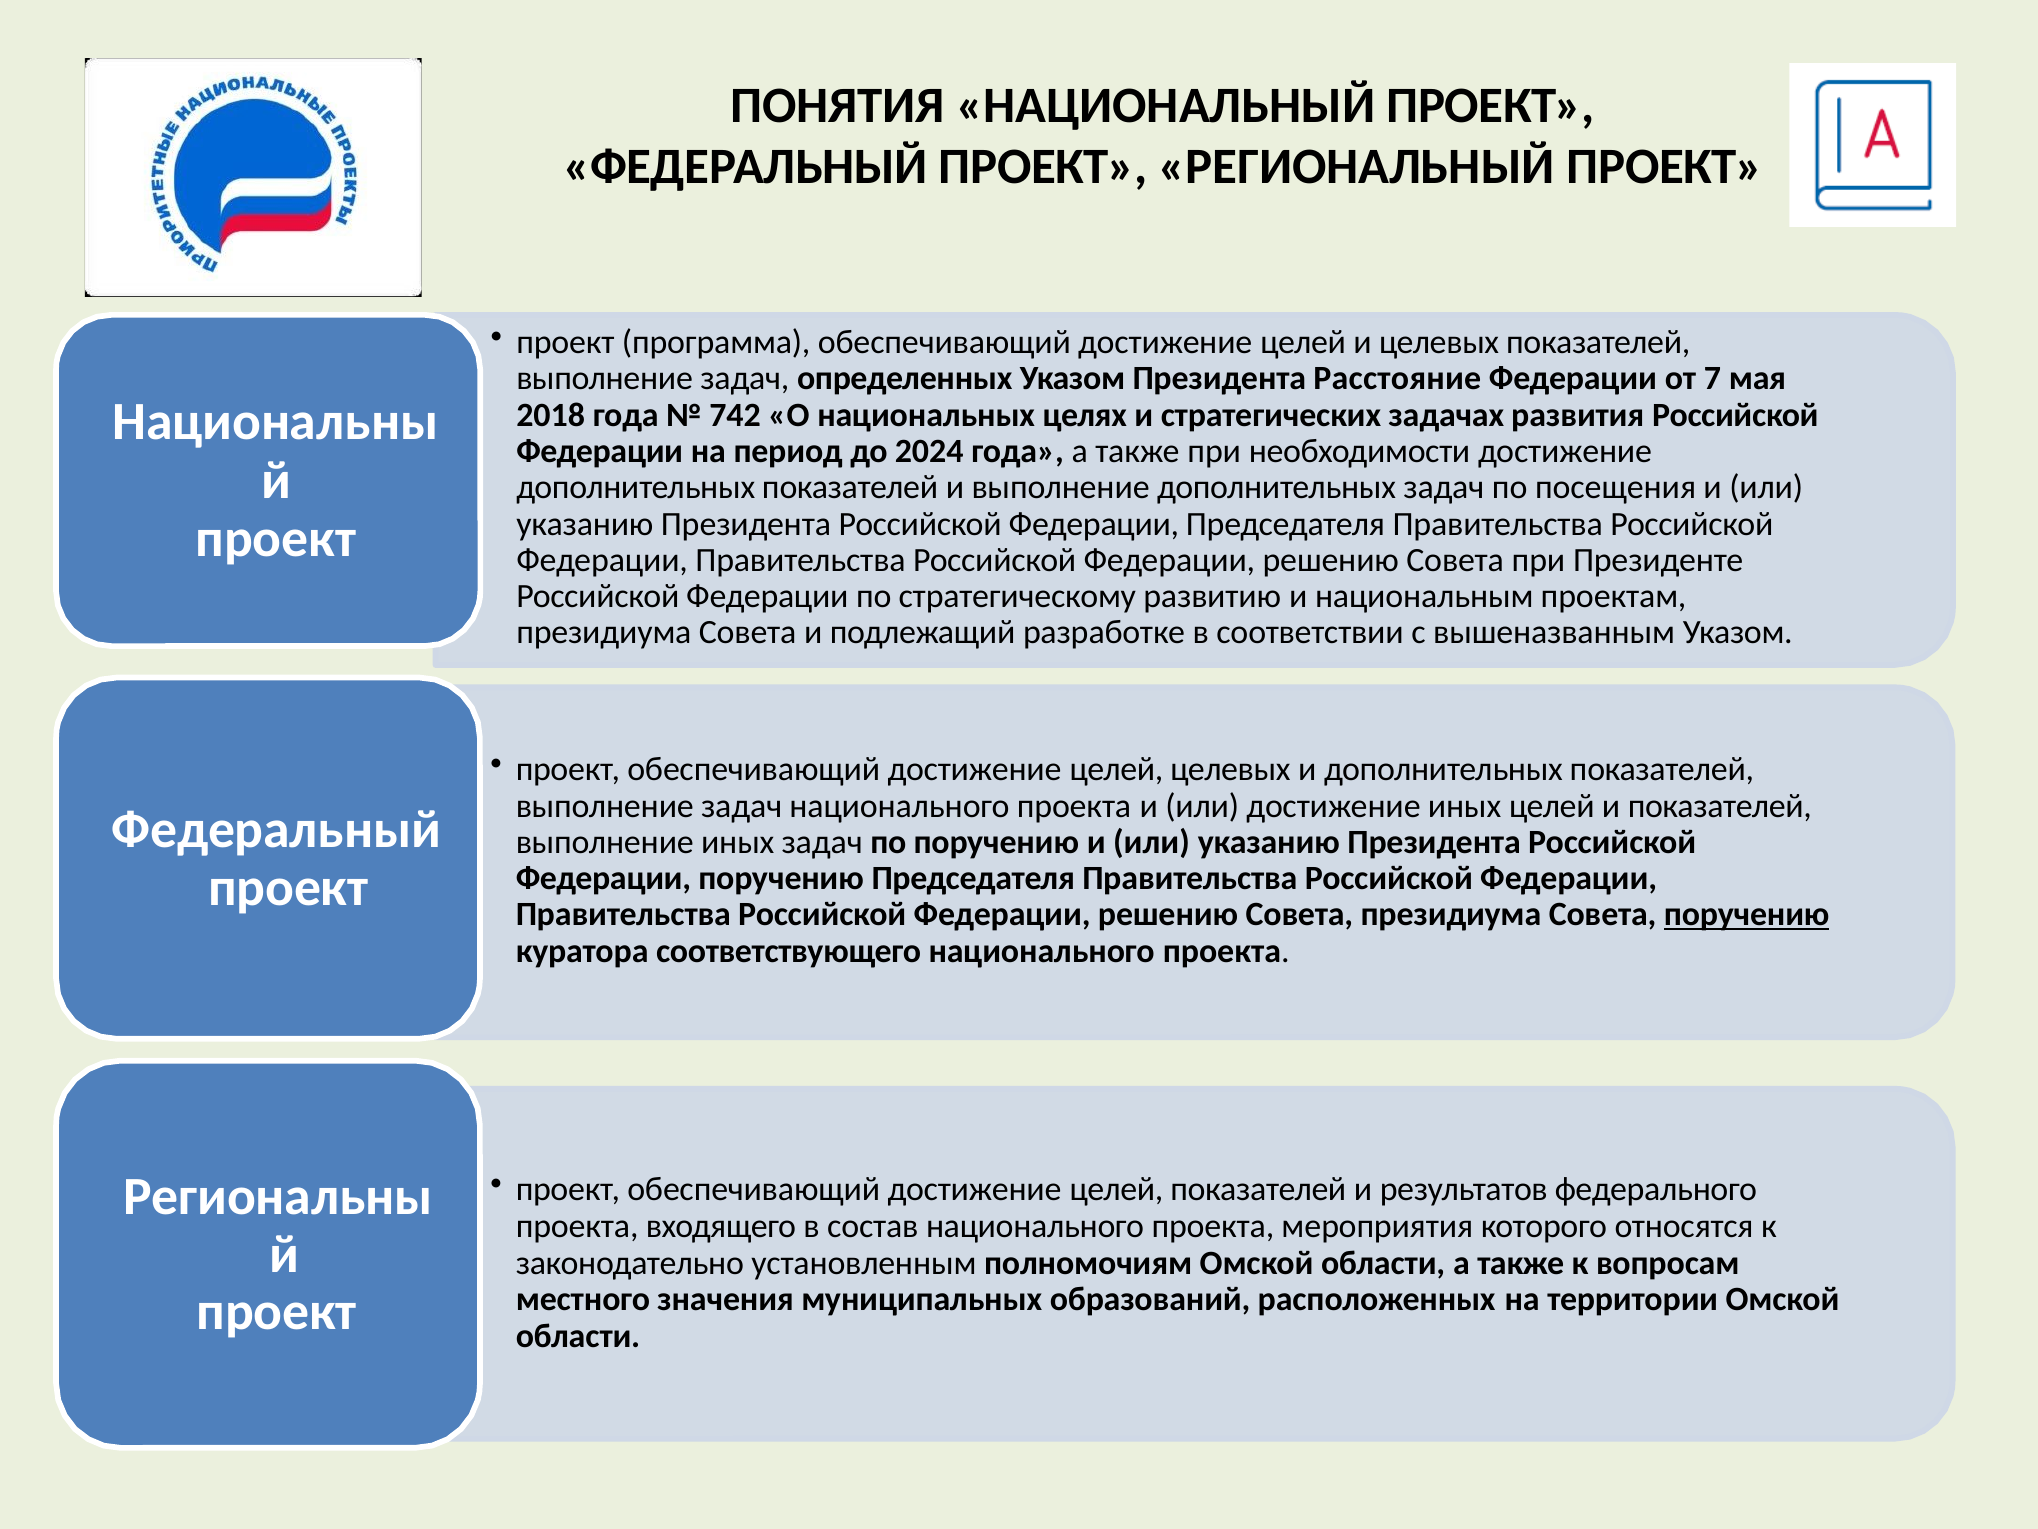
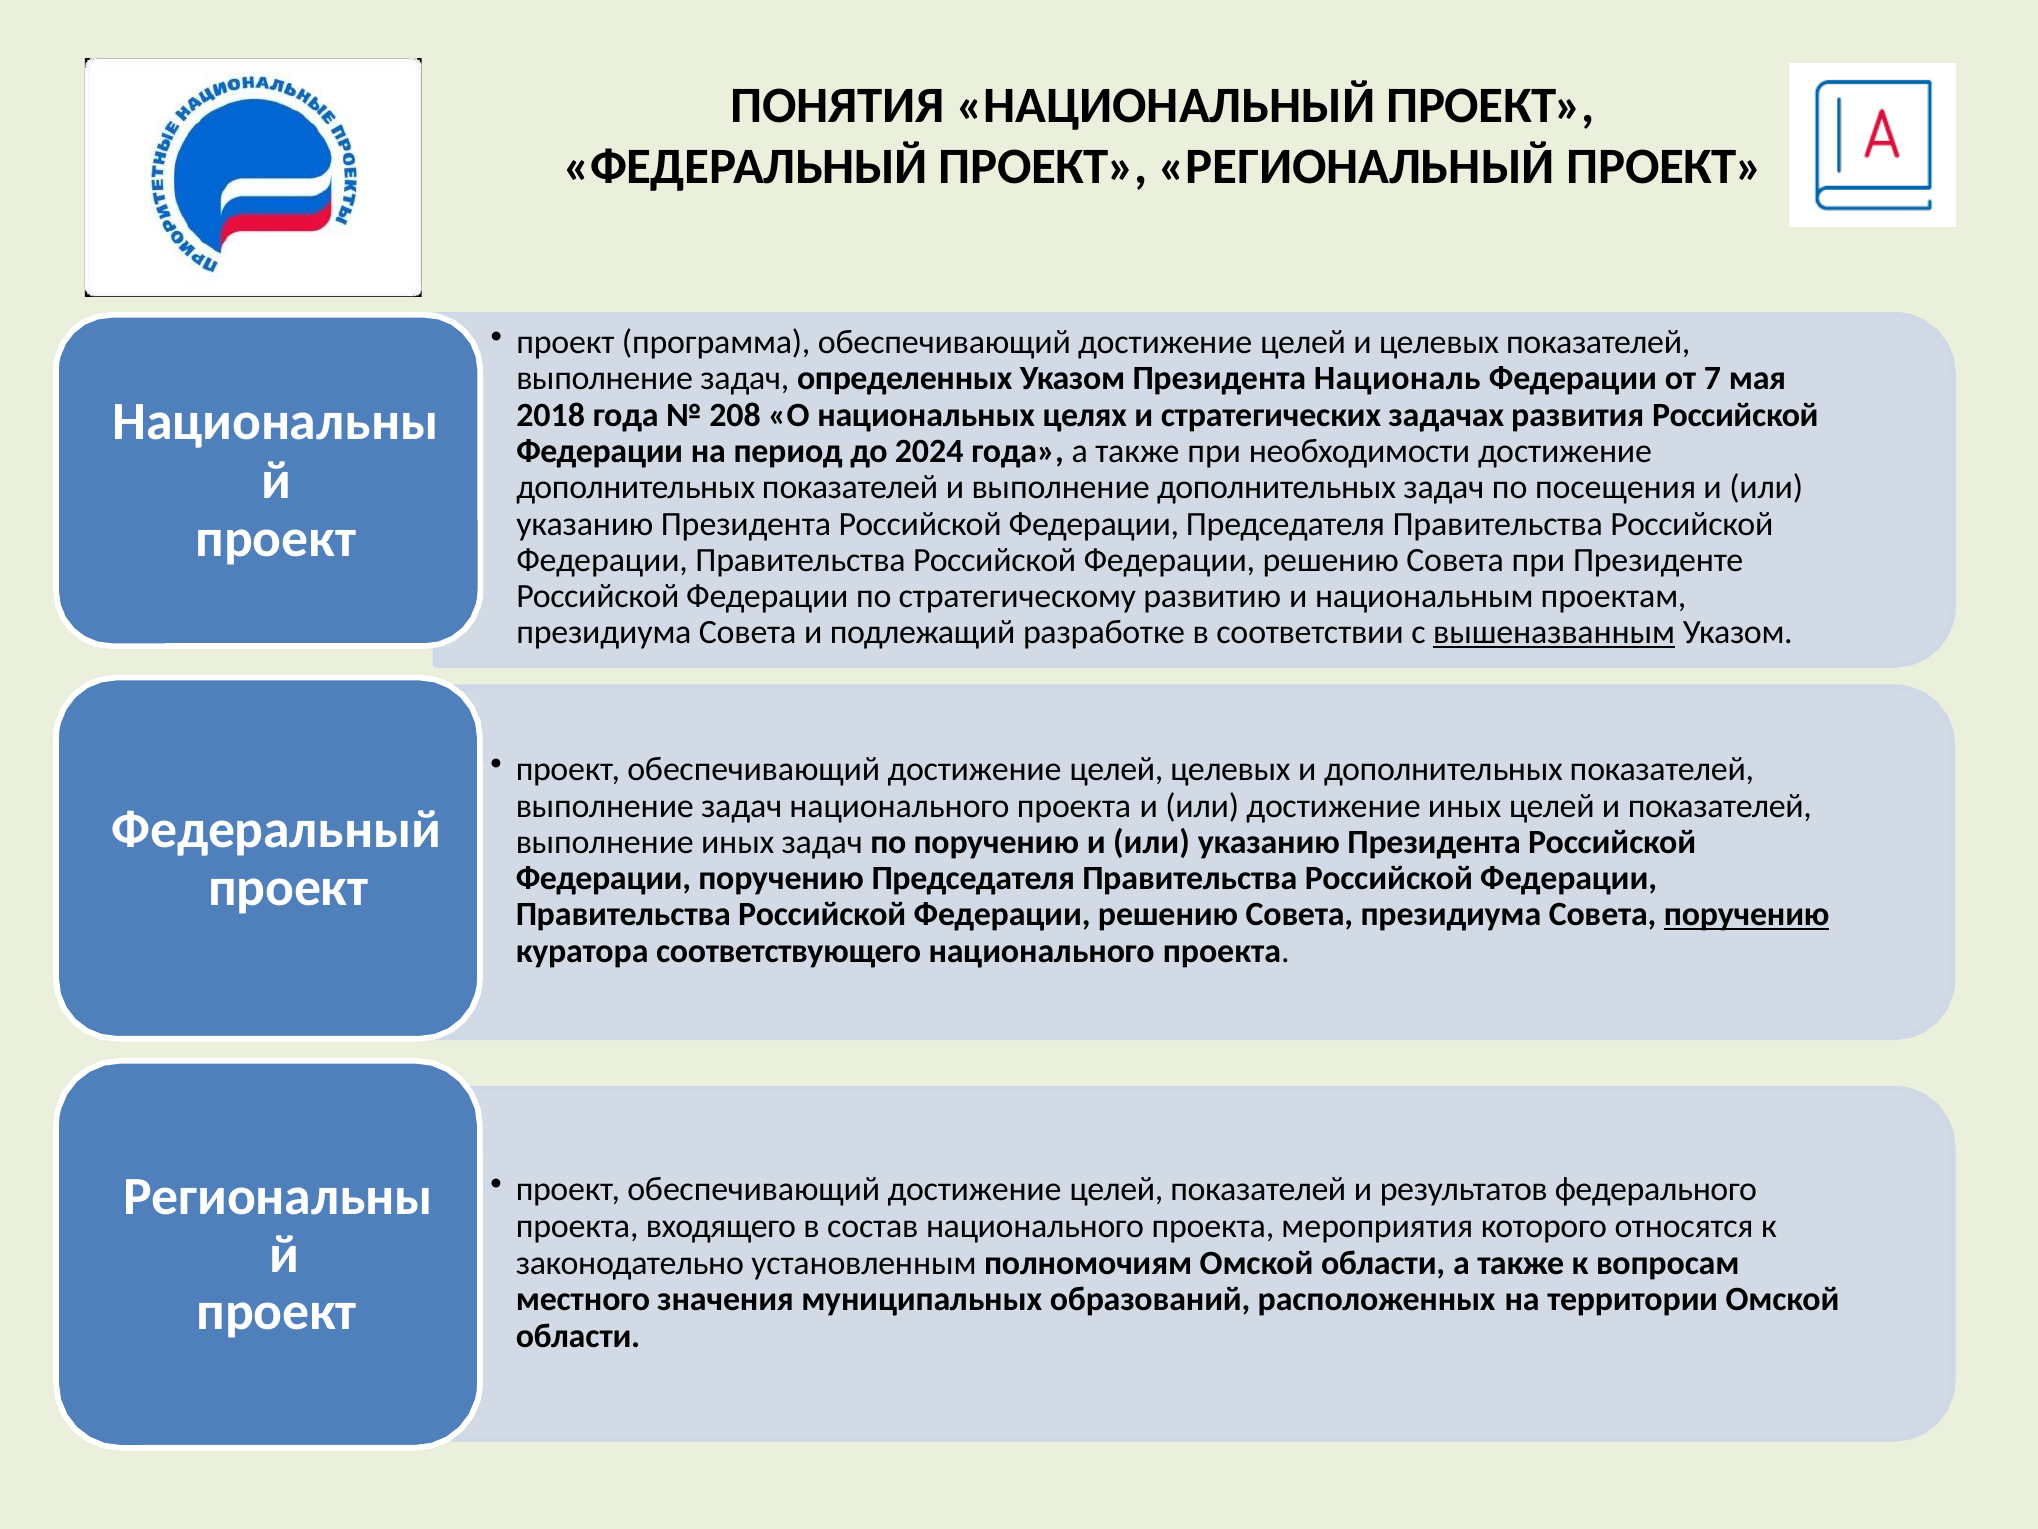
Расстояние: Расстояние -> Националь (1397, 379)
742: 742 -> 208 (735, 415)
вышеназванным underline: none -> present (1554, 632)
